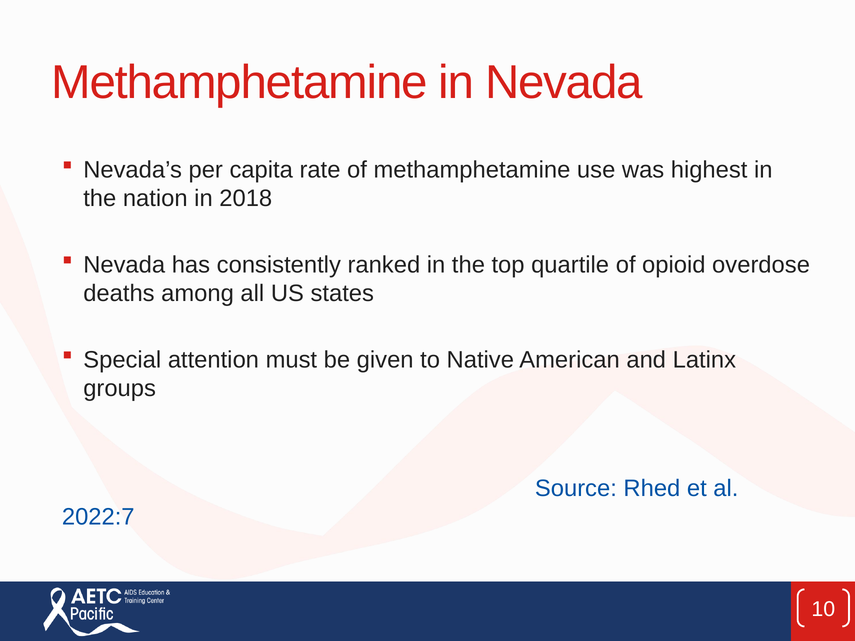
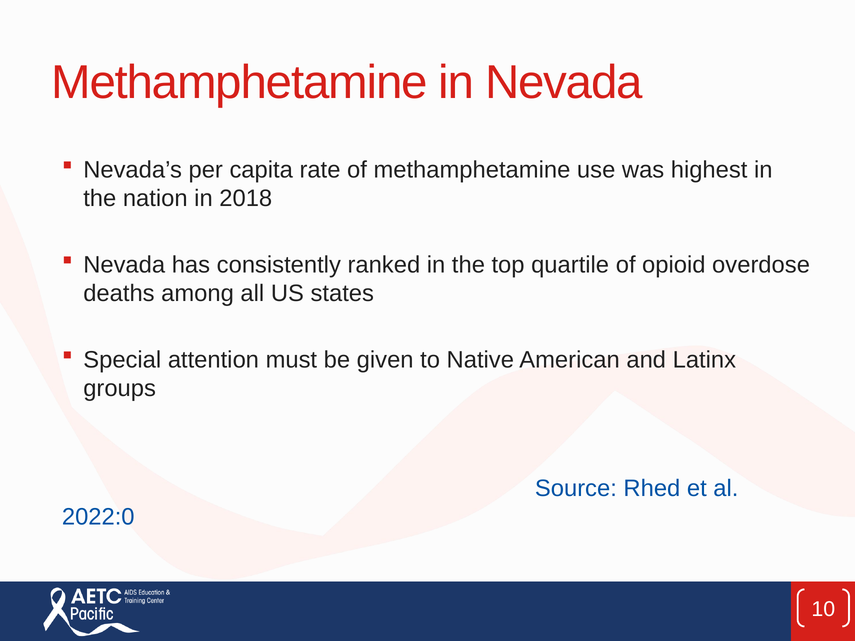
2022:7: 2022:7 -> 2022:0 (98, 517)
